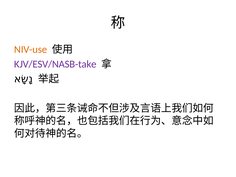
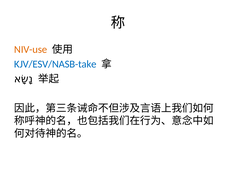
KJV/ESV/NASB-take colour: purple -> blue (55, 64)
